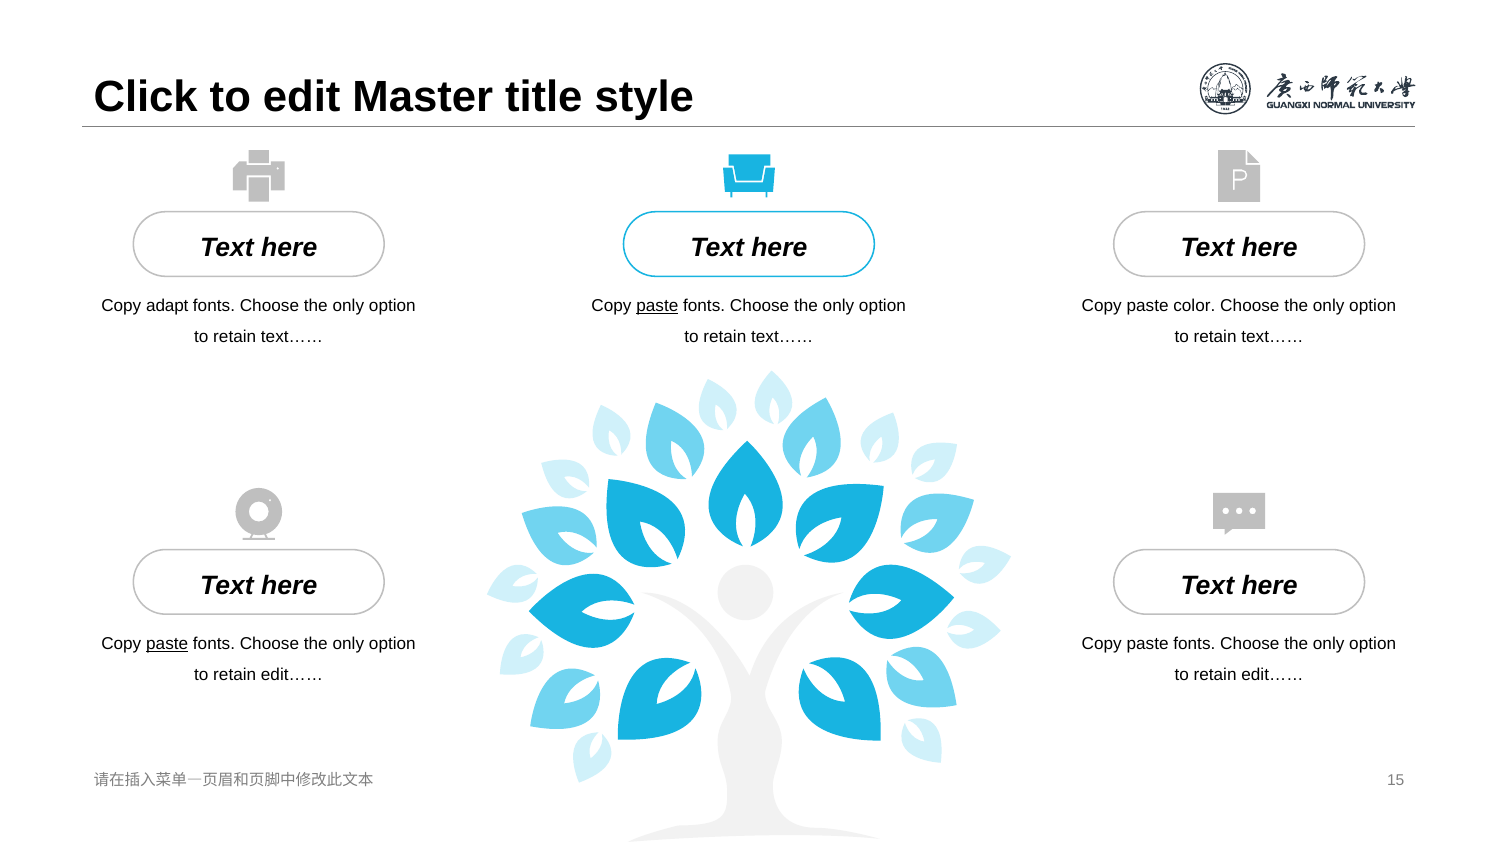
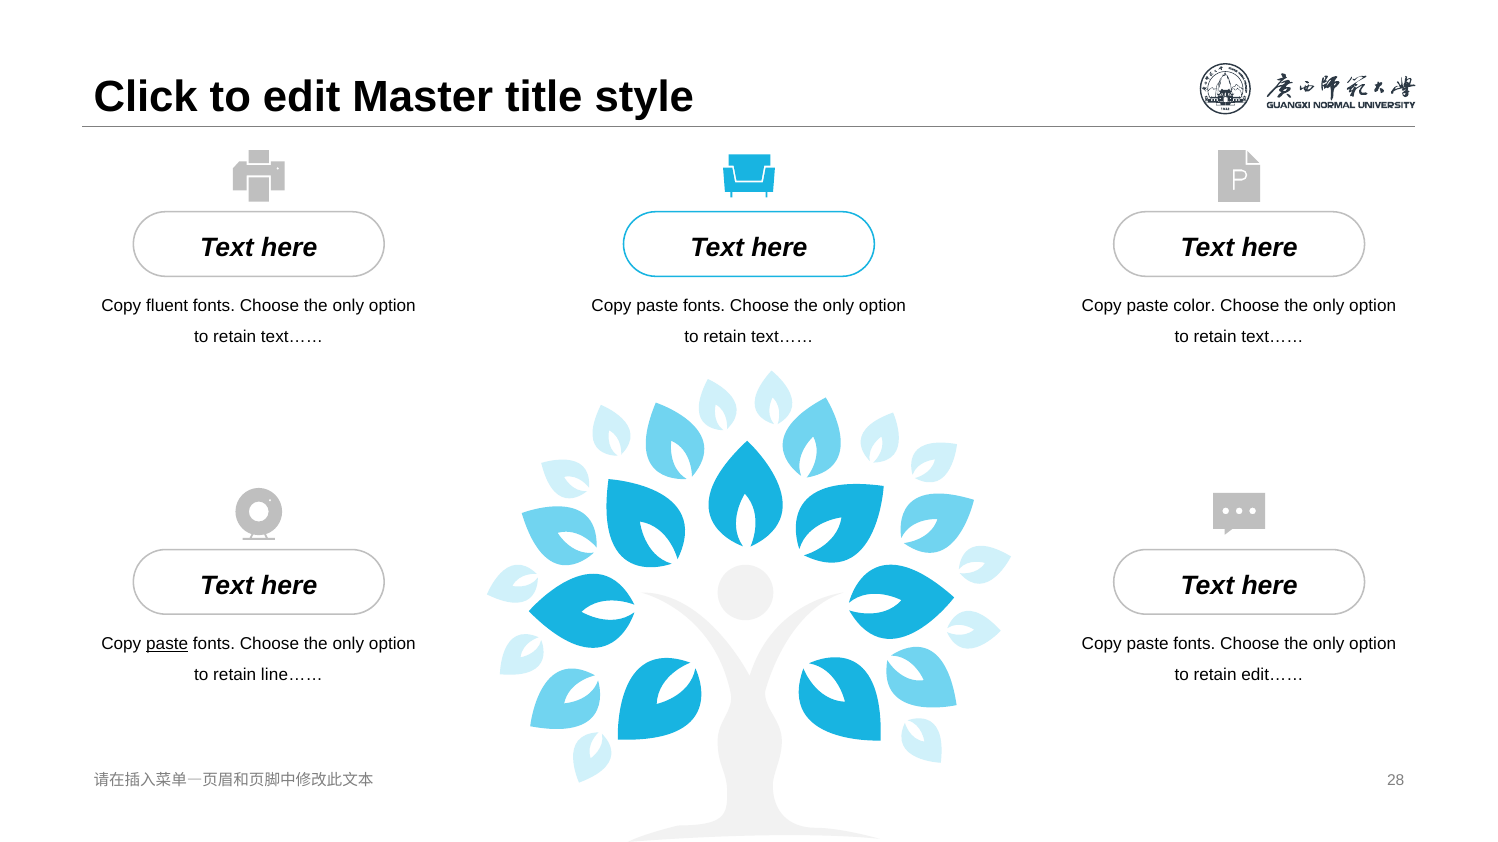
adapt: adapt -> fluent (167, 306)
paste underline: present -> none (657, 306)
edit……: edit…… -> line…… (292, 675)
15: 15 -> 28 (1396, 780)
